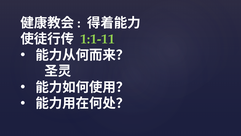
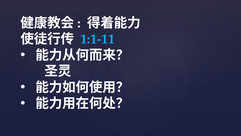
1:1-11 colour: light green -> light blue (97, 39)
